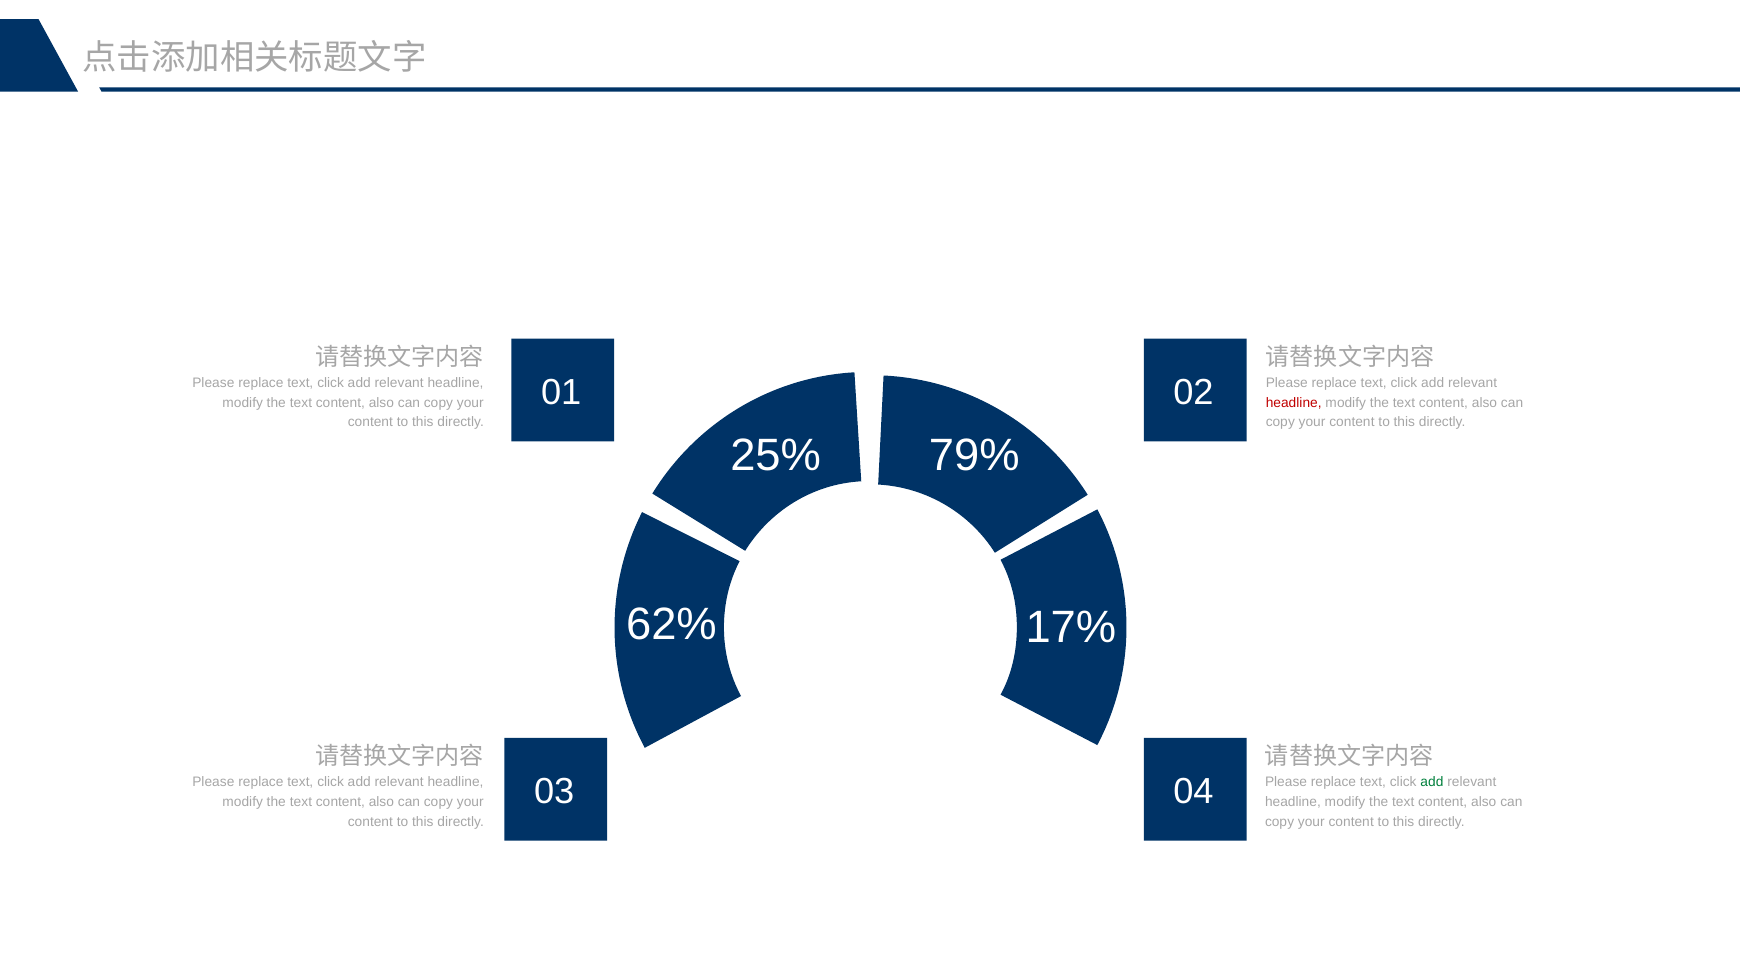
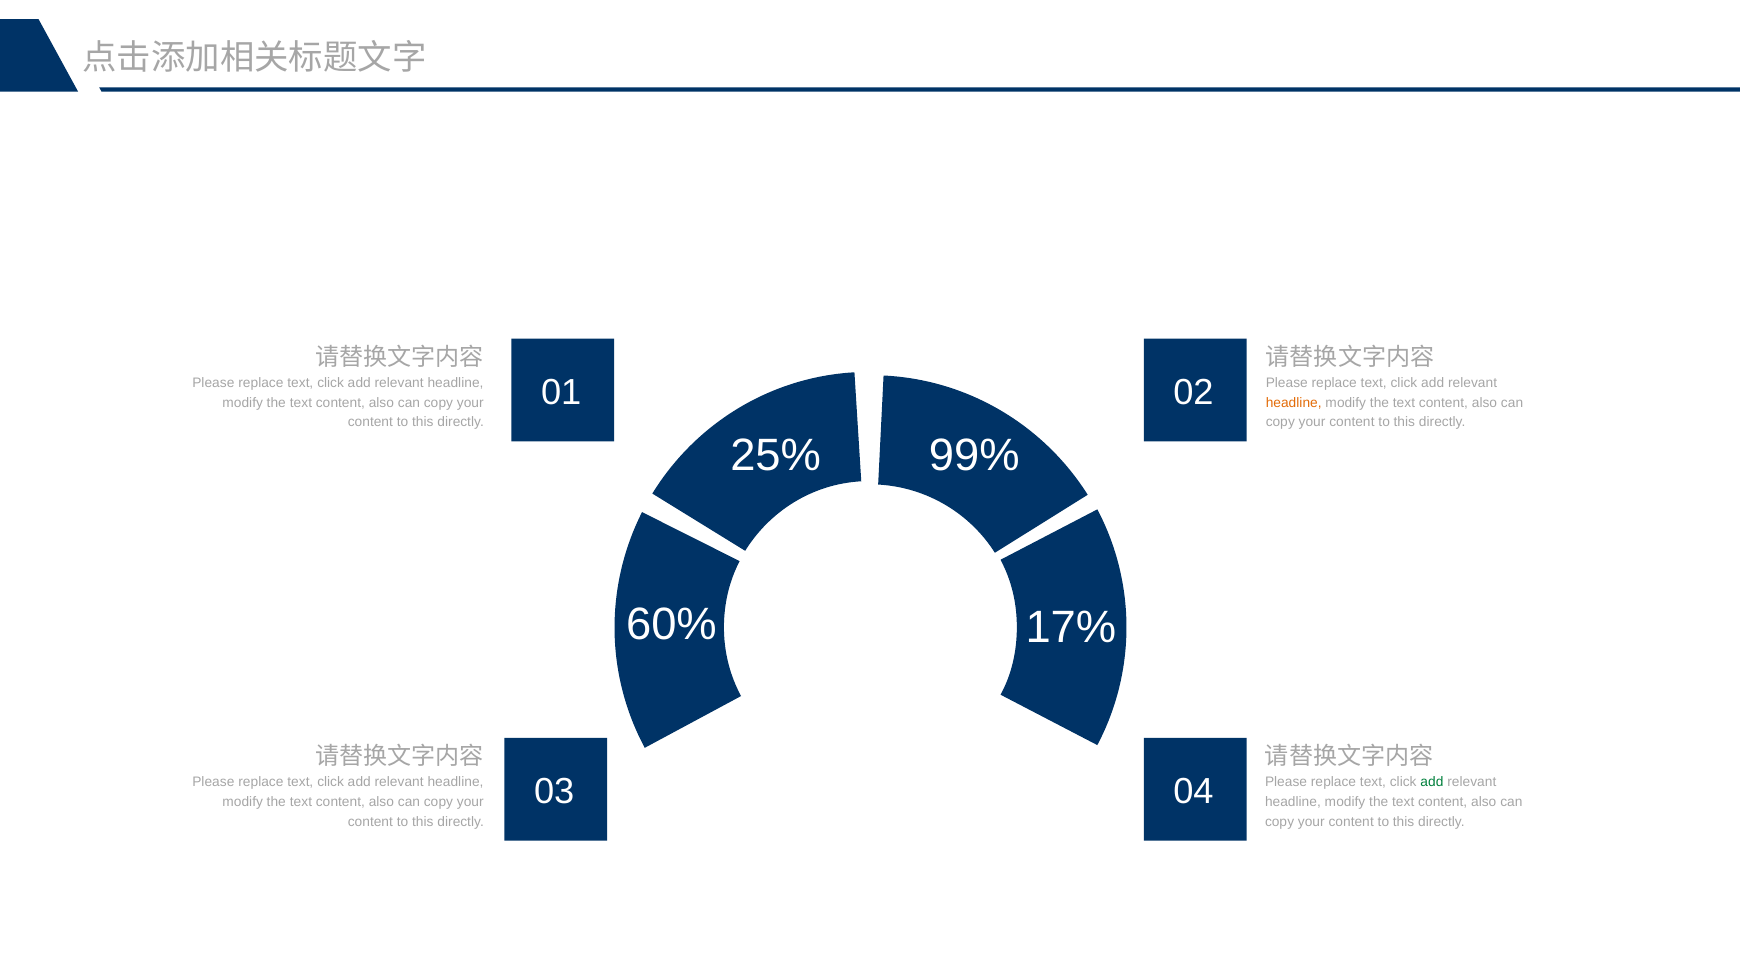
headline colour: red -> orange (1294, 403)
79%: 79% -> 99% (974, 456)
62%: 62% -> 60% (671, 625)
